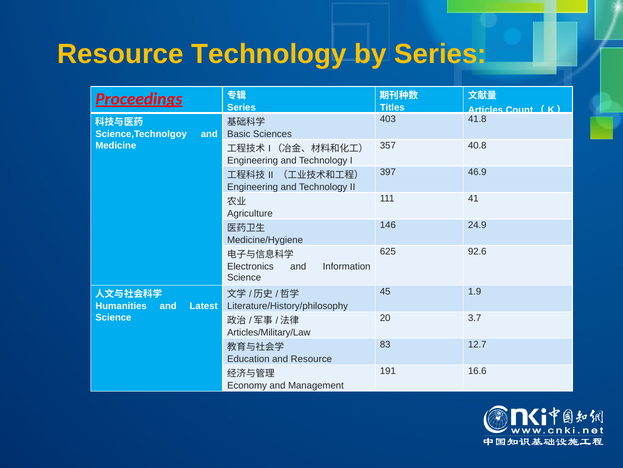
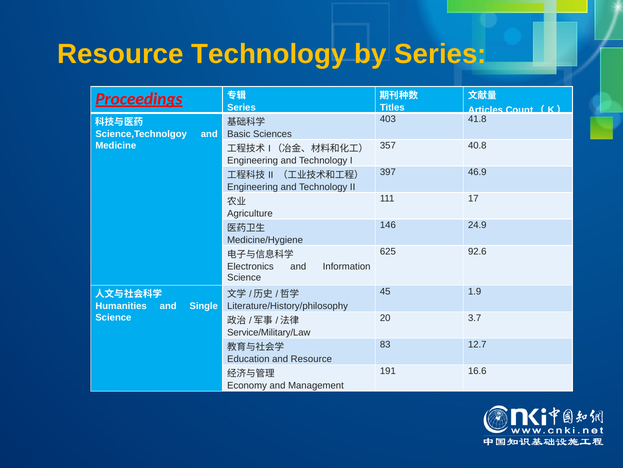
41: 41 -> 17 (473, 198)
Latest: Latest -> Single (204, 306)
Articles/Military/Law: Articles/Military/Law -> Service/Military/Law (269, 332)
